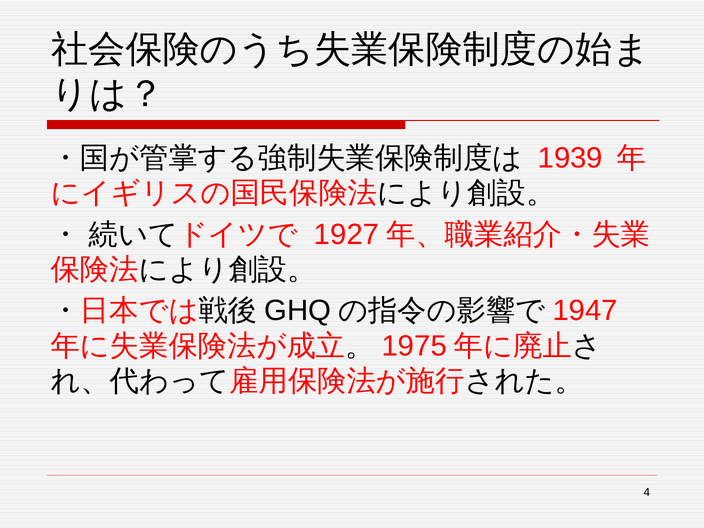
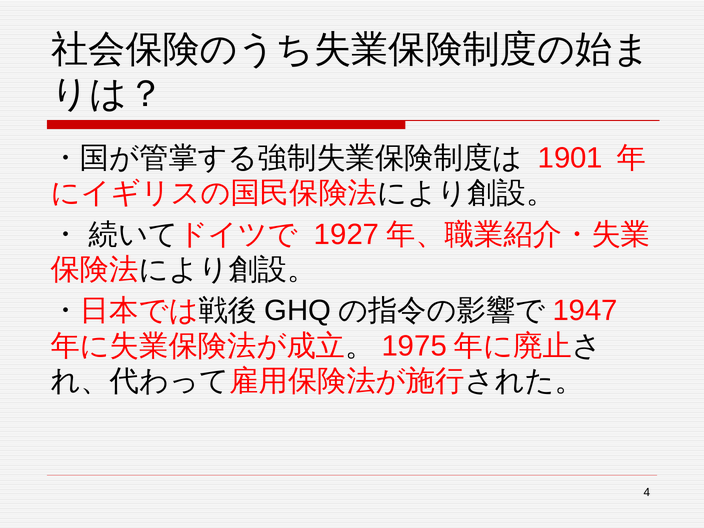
1939: 1939 -> 1901 (570, 158)
